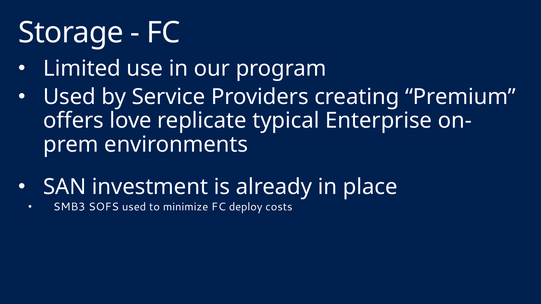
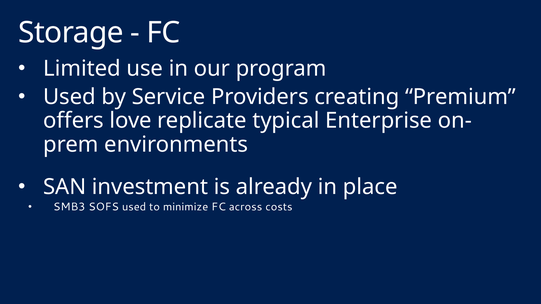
deploy: deploy -> across (246, 207)
